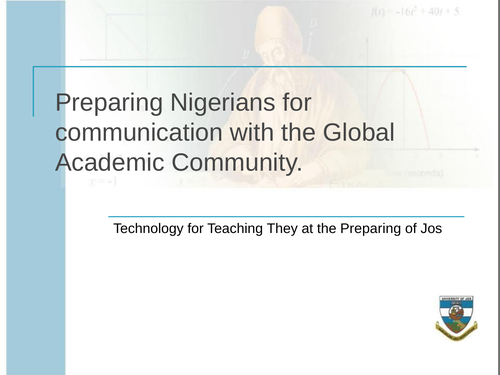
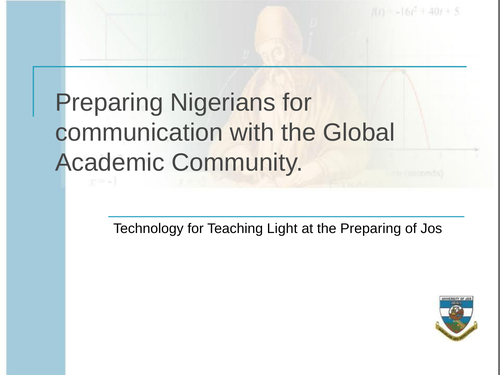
They: They -> Light (282, 228)
